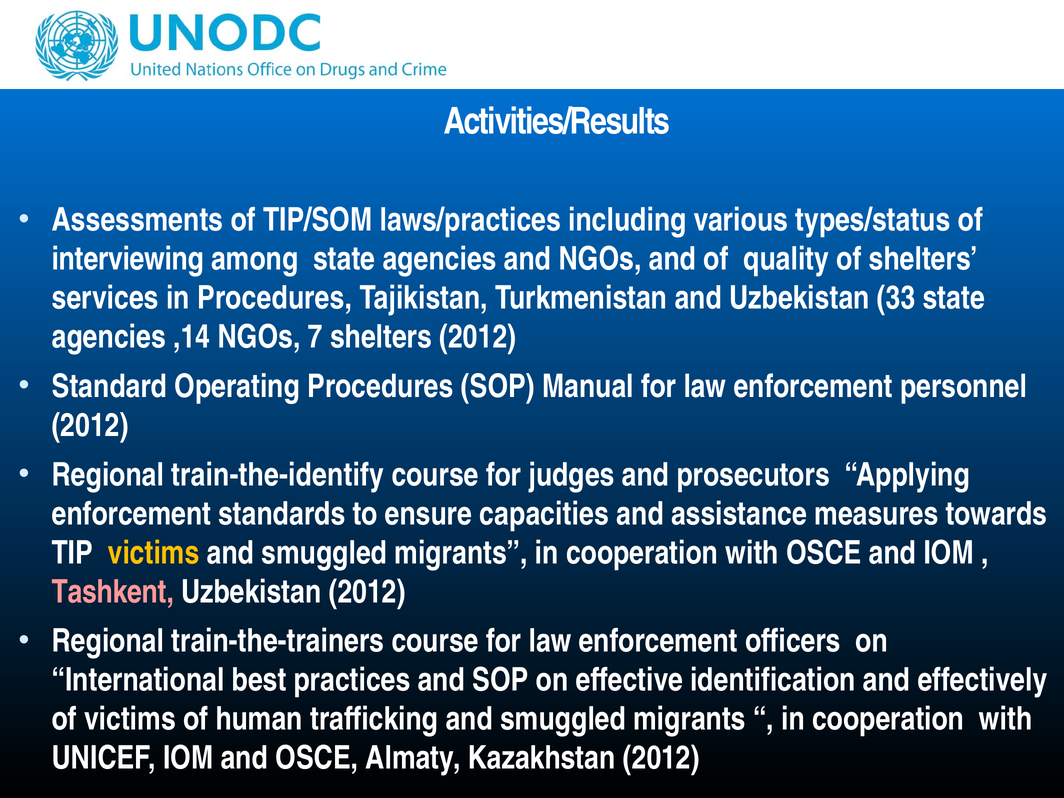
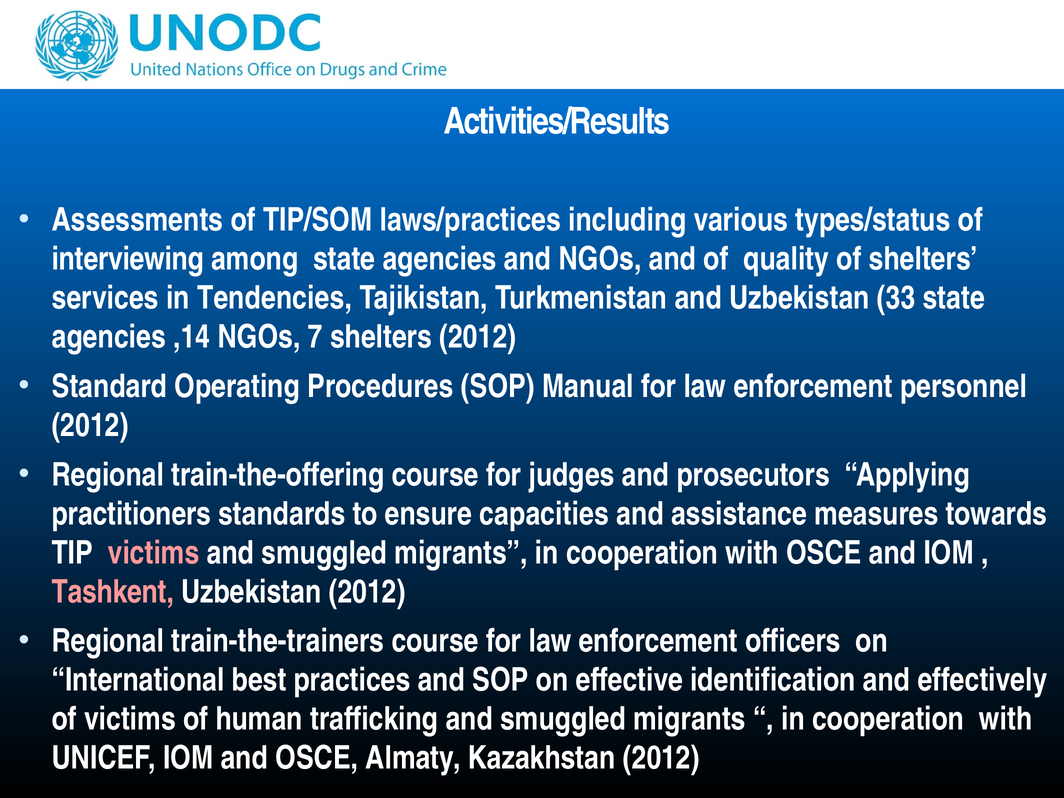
in Procedures: Procedures -> Tendencies (275, 298)
train-the-identify: train-the-identify -> train-the-offering (278, 475)
enforcement: enforcement -> practitioners (132, 514)
victims colour: yellow -> pink (154, 553)
